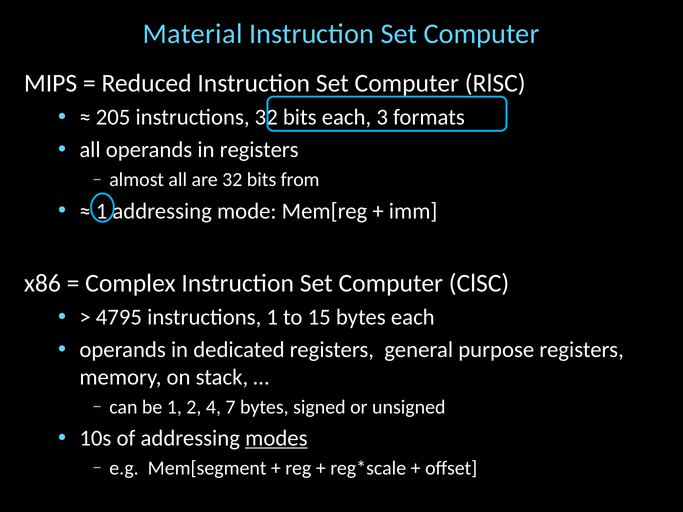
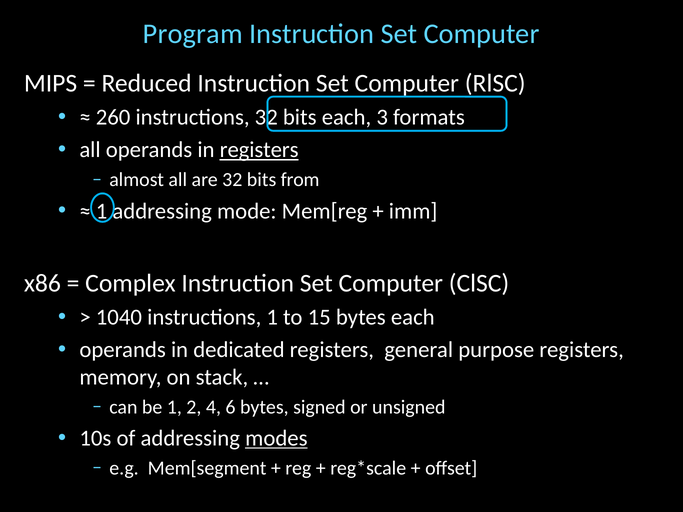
Material: Material -> Program (193, 34)
205: 205 -> 260 (113, 117)
registers underline: none -> present (259, 150)
4795: 4795 -> 1040 (119, 317)
7: 7 -> 6 (231, 407)
